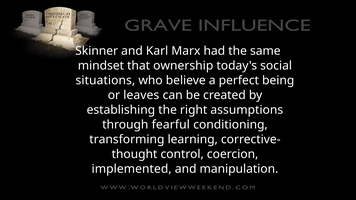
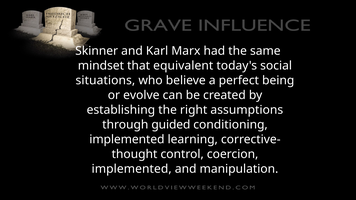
ownership: ownership -> equivalent (183, 66)
leaves: leaves -> evolve (141, 95)
fearful: fearful -> guided (171, 125)
transforming: transforming -> implemented (127, 140)
